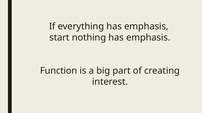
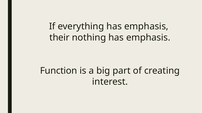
start: start -> their (60, 38)
